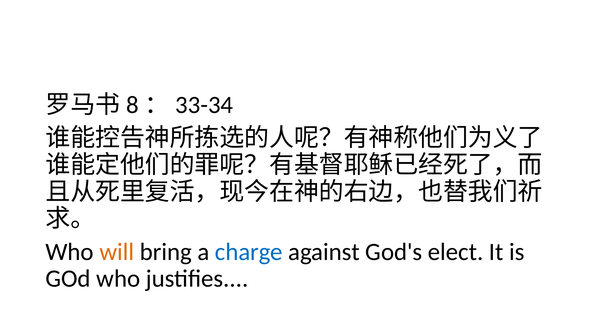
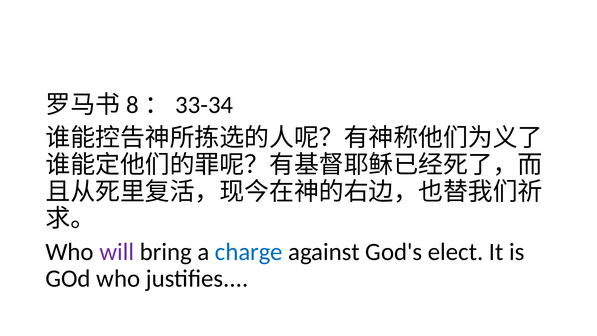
will colour: orange -> purple (117, 252)
